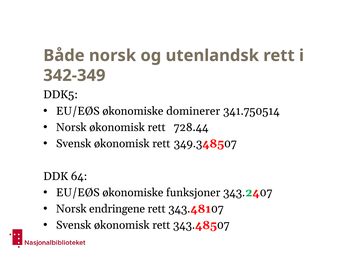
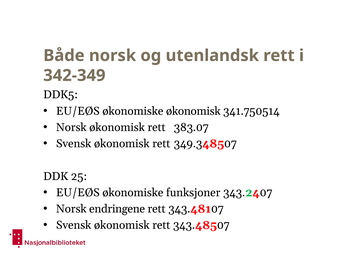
økonomiske dominerer: dominerer -> økonomisk (193, 111)
728.44: 728.44 -> 383.07 (191, 127)
64: 64 -> 25 (79, 176)
